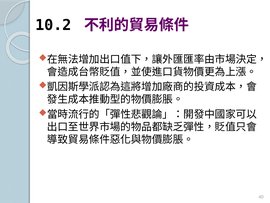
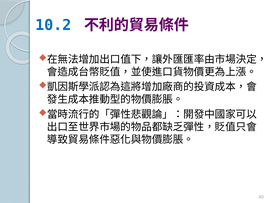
10.2 colour: black -> blue (53, 25)
